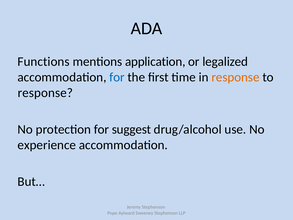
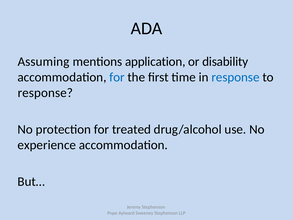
Functions: Functions -> Assuming (44, 61)
legalized: legalized -> disability (225, 61)
response colour: orange -> blue (235, 77)
suggest: suggest -> treated (131, 129)
